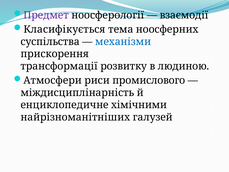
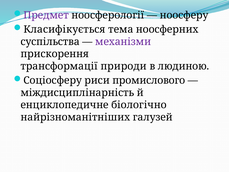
взаємодії: взаємодії -> ноосферу (184, 15)
механізми colour: blue -> purple (123, 42)
розвитку: розвитку -> природи (124, 66)
Атмосфери: Атмосфери -> Соціосферу (53, 80)
хімічними: хімічними -> біологічно (139, 105)
